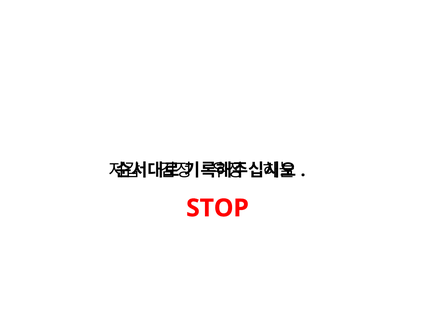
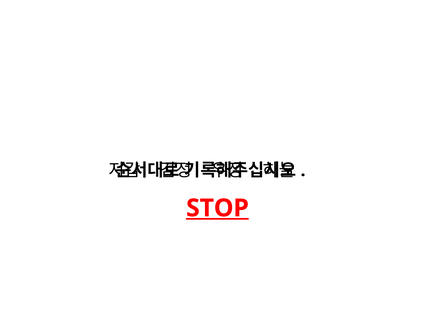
STOP underline: none -> present (217, 208)
